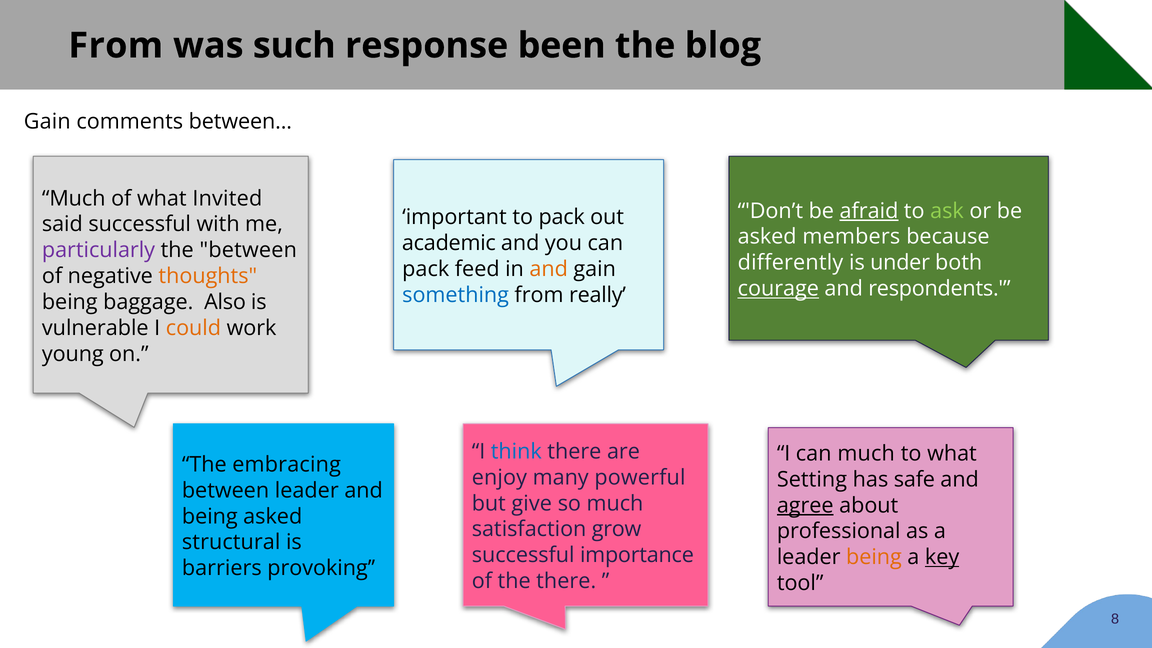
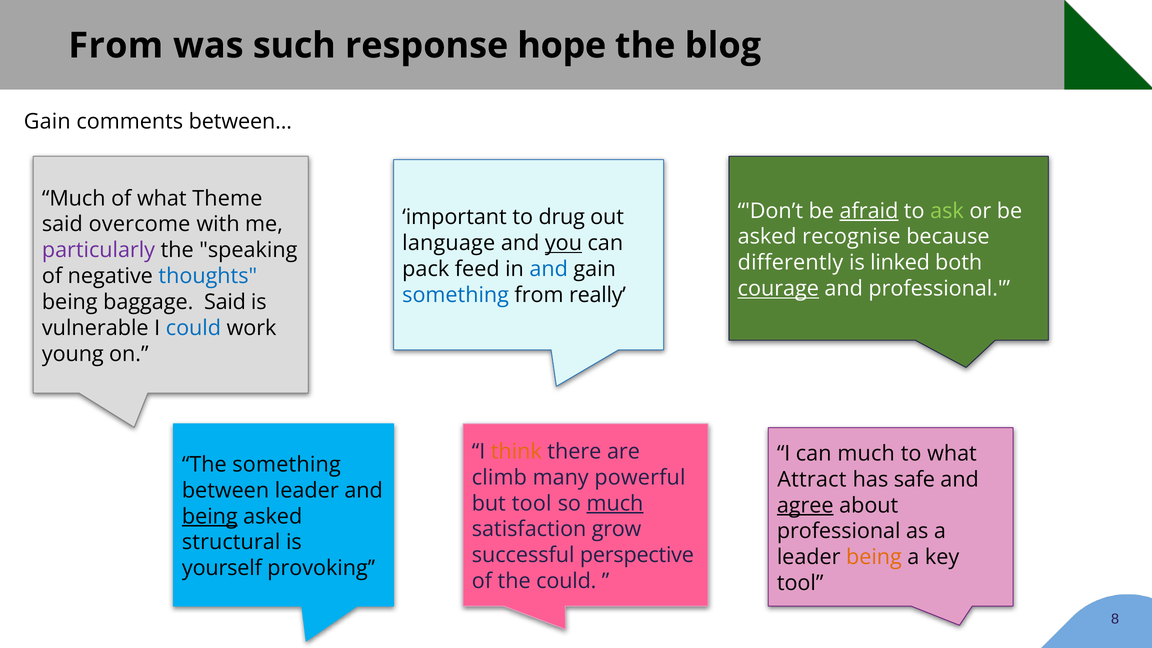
been: been -> hope (562, 46)
Invited: Invited -> Theme (227, 198)
to pack: pack -> drug (562, 217)
said successful: successful -> overcome (140, 224)
members: members -> recognise (851, 237)
academic: academic -> language (449, 243)
you underline: none -> present (563, 243)
the between: between -> speaking (248, 250)
under: under -> linked (900, 263)
and colour: orange -> blue (549, 269)
thoughts colour: orange -> blue (208, 276)
and respondents: respondents -> professional (939, 289)
baggage Also: Also -> Said (225, 302)
could colour: orange -> blue (193, 328)
think colour: blue -> orange (516, 452)
The embracing: embracing -> something (287, 465)
enjoy: enjoy -> climb (499, 478)
Setting: Setting -> Attract (812, 479)
but give: give -> tool (532, 503)
much underline: none -> present (615, 503)
being underline: none -> present (210, 516)
importance: importance -> perspective (637, 555)
key underline: present -> none (942, 557)
barriers: barriers -> yourself (222, 568)
the there: there -> could (566, 581)
